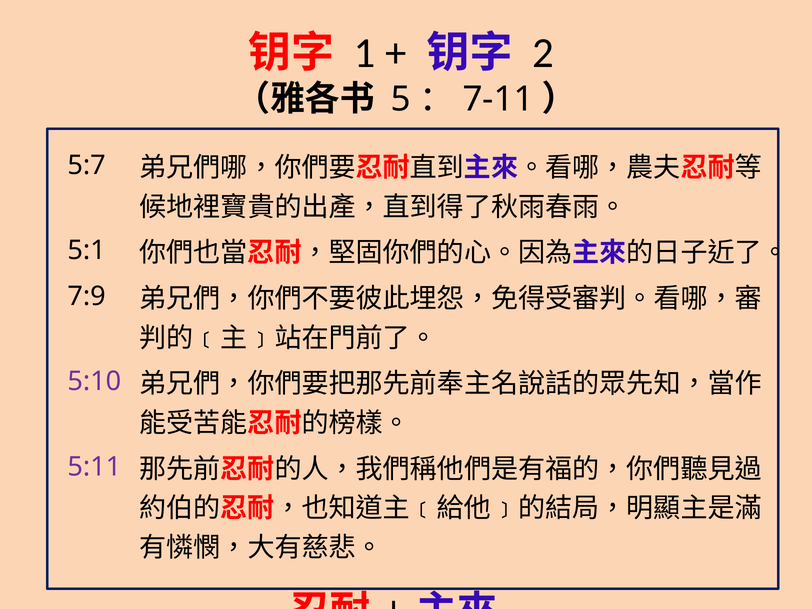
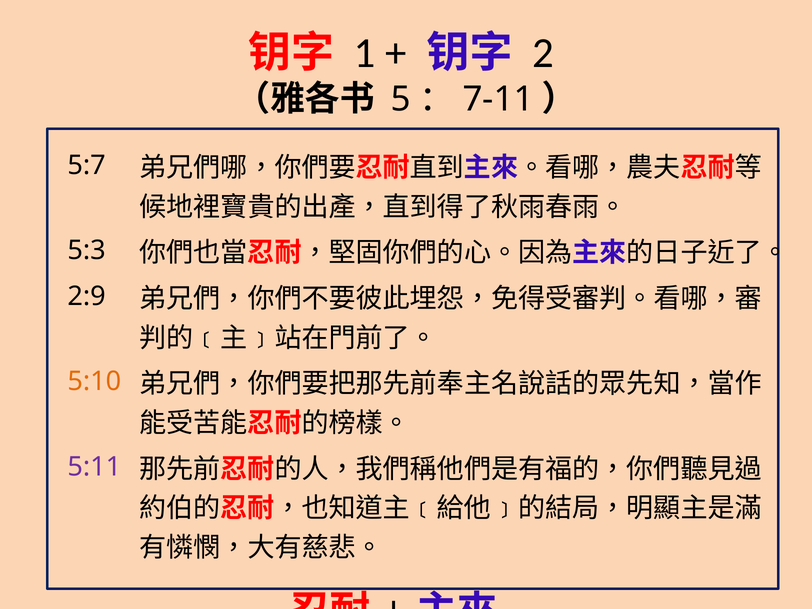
5:1: 5:1 -> 5:3 (87, 251)
7:9: 7:9 -> 2:9 (87, 296)
5:10 colour: purple -> orange (94, 382)
